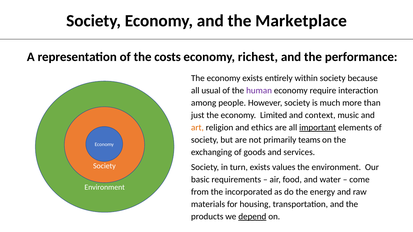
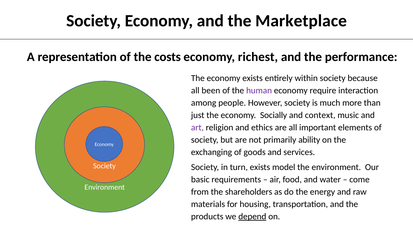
usual: usual -> been (211, 91)
Limited: Limited -> Socially (274, 115)
art colour: orange -> purple (197, 128)
important underline: present -> none (318, 128)
teams: teams -> ability (309, 140)
values: values -> model (284, 167)
incorporated: incorporated -> shareholders (249, 192)
